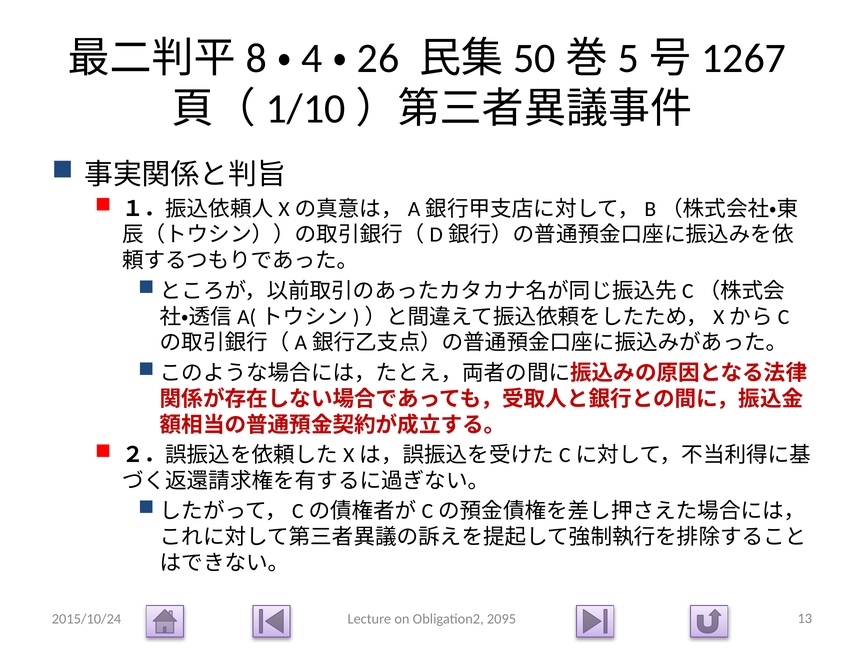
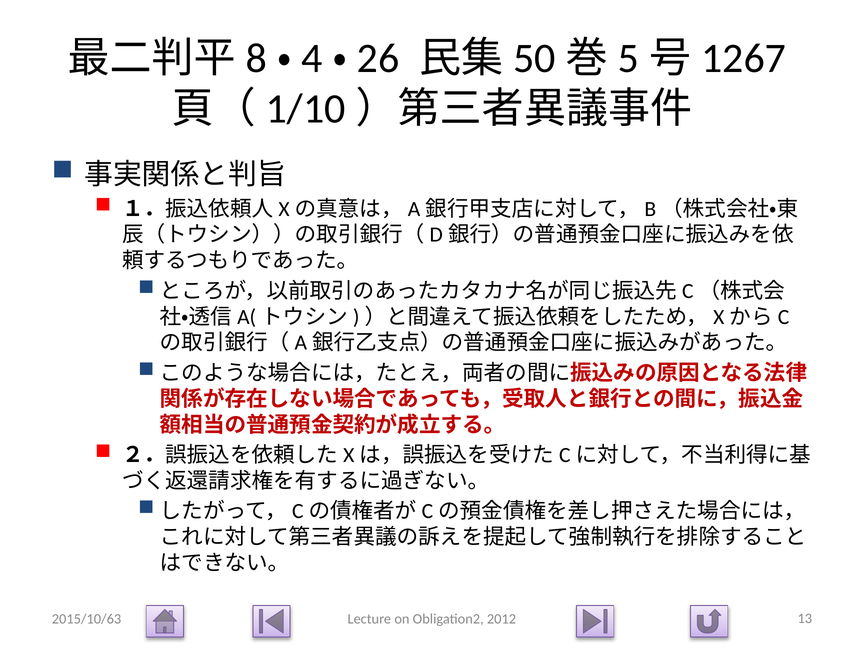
2015/10/24: 2015/10/24 -> 2015/10/63 (87, 619)
2095: 2095 -> 2012 (501, 619)
